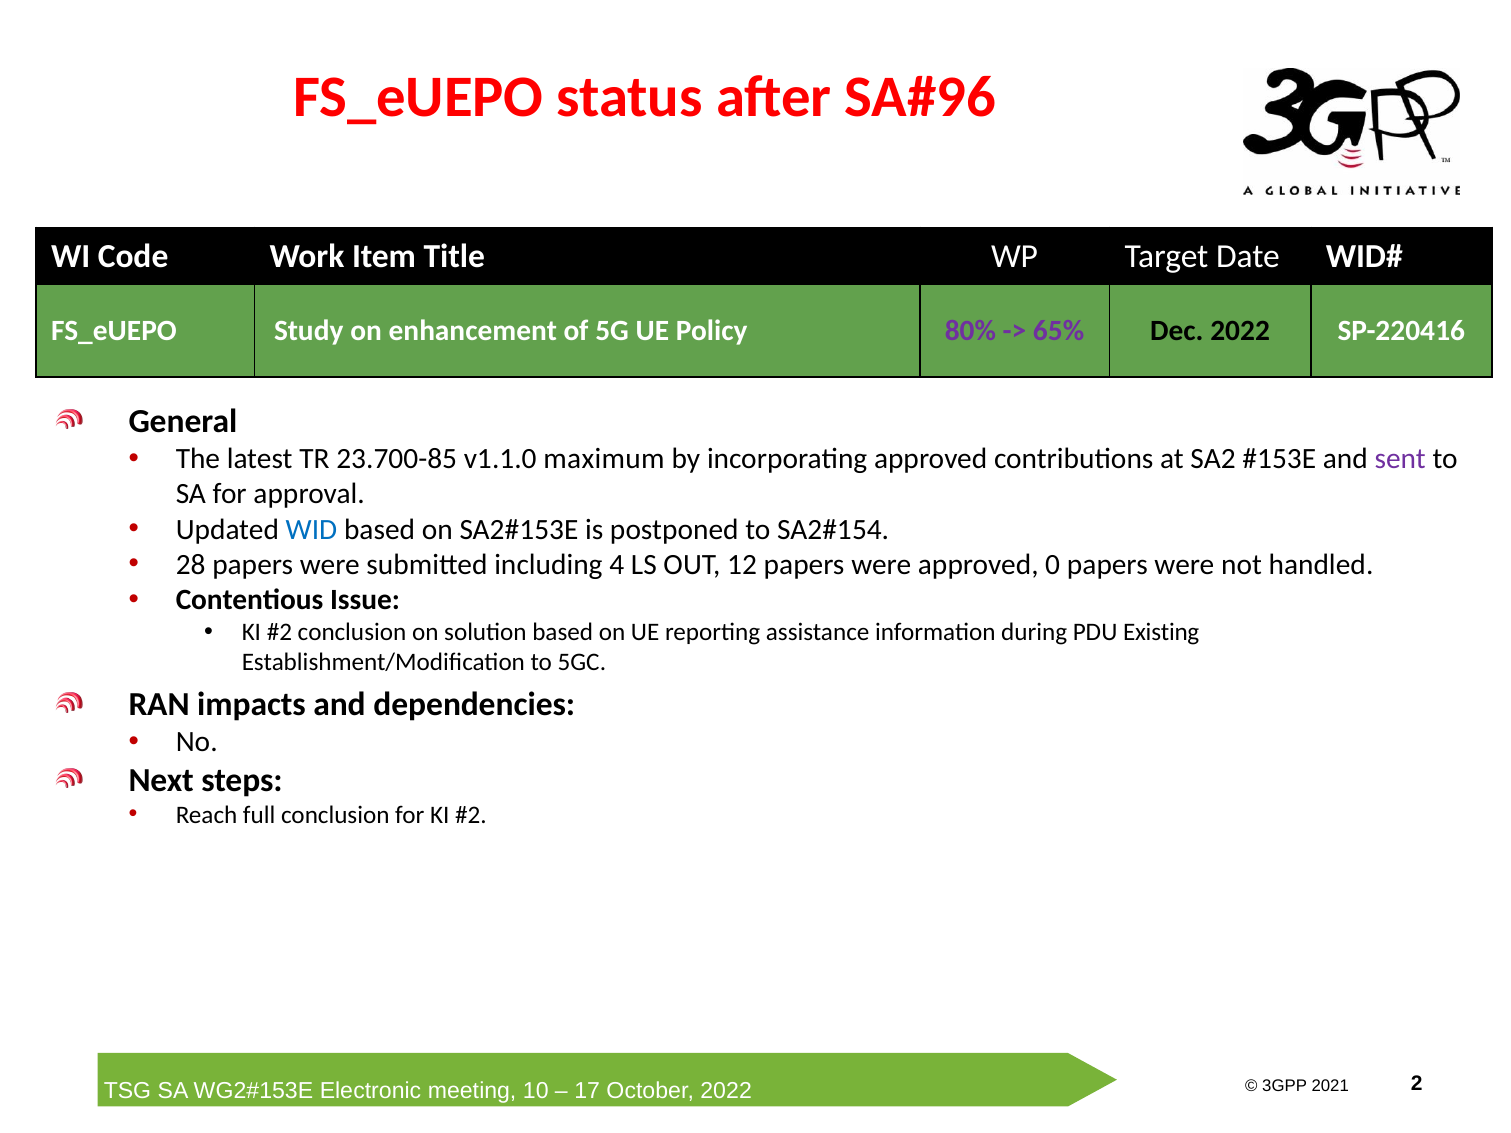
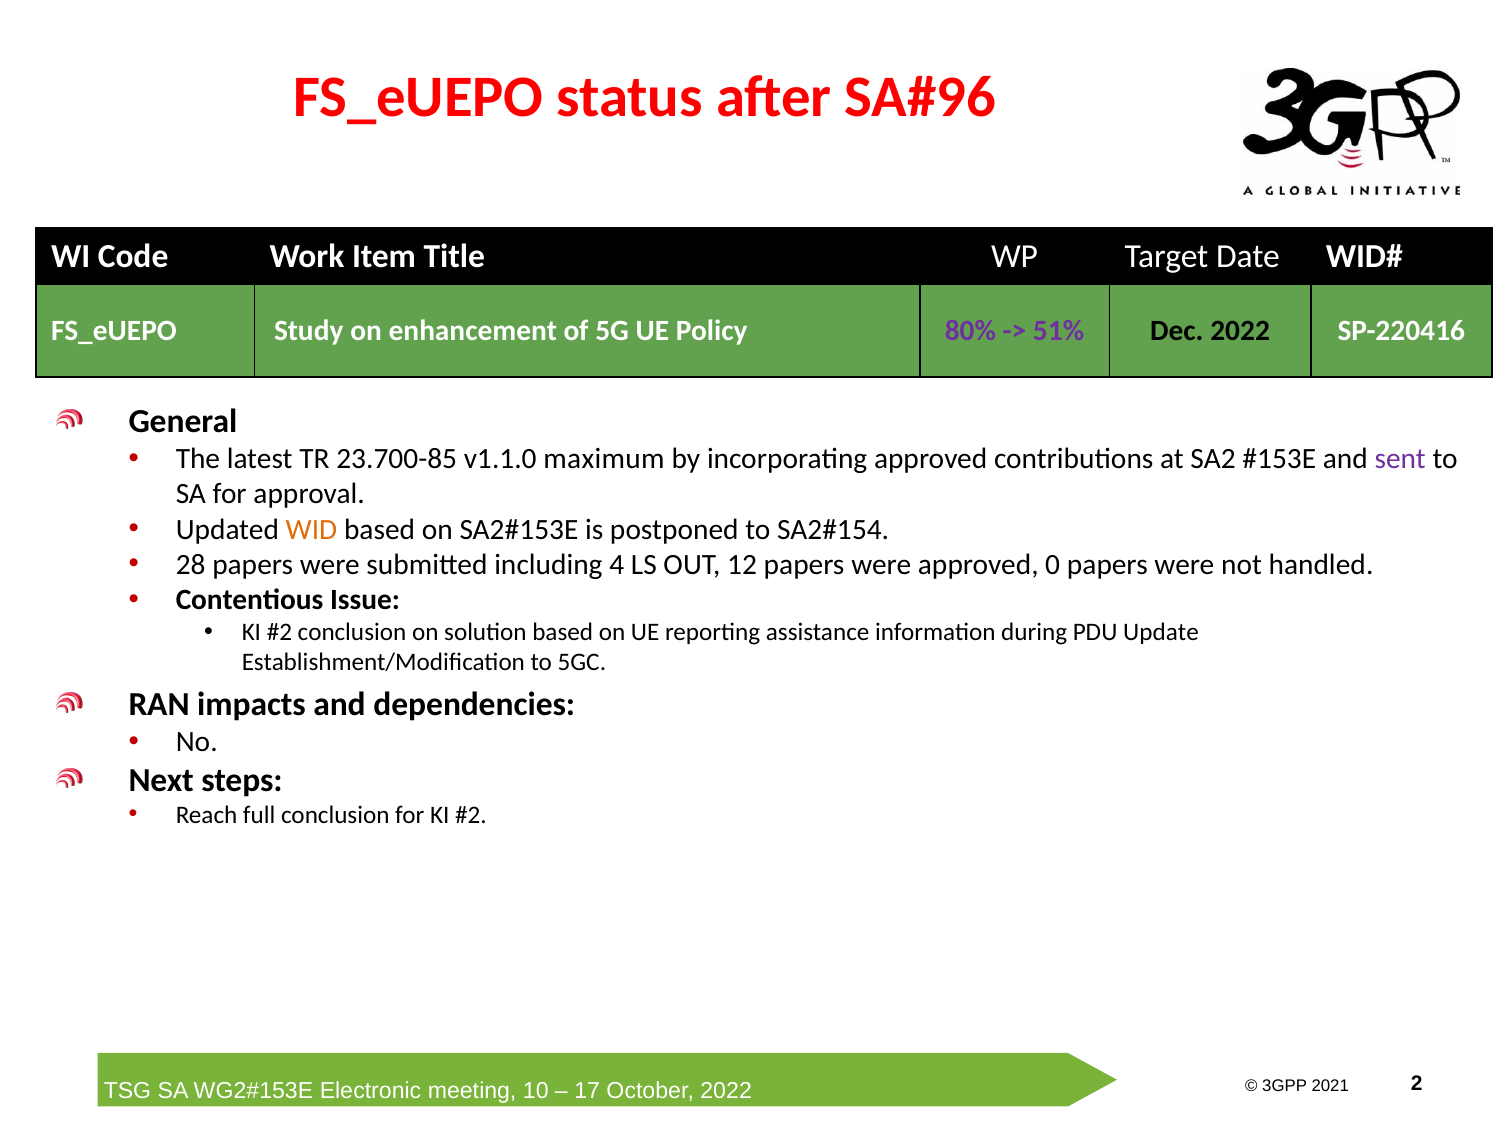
65%: 65% -> 51% (1059, 331)
WID colour: blue -> orange (312, 530)
Existing: Existing -> Update (1161, 633)
